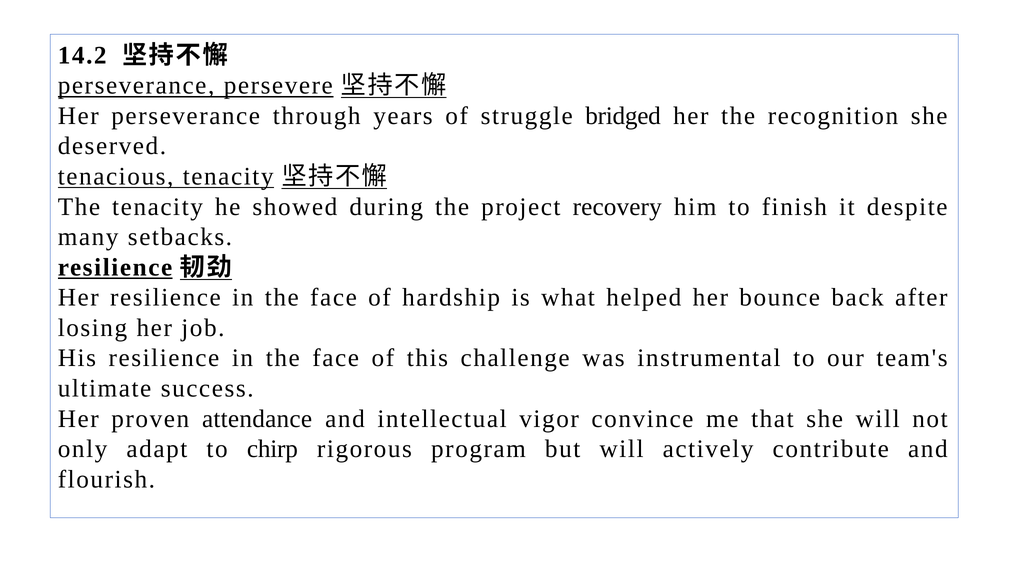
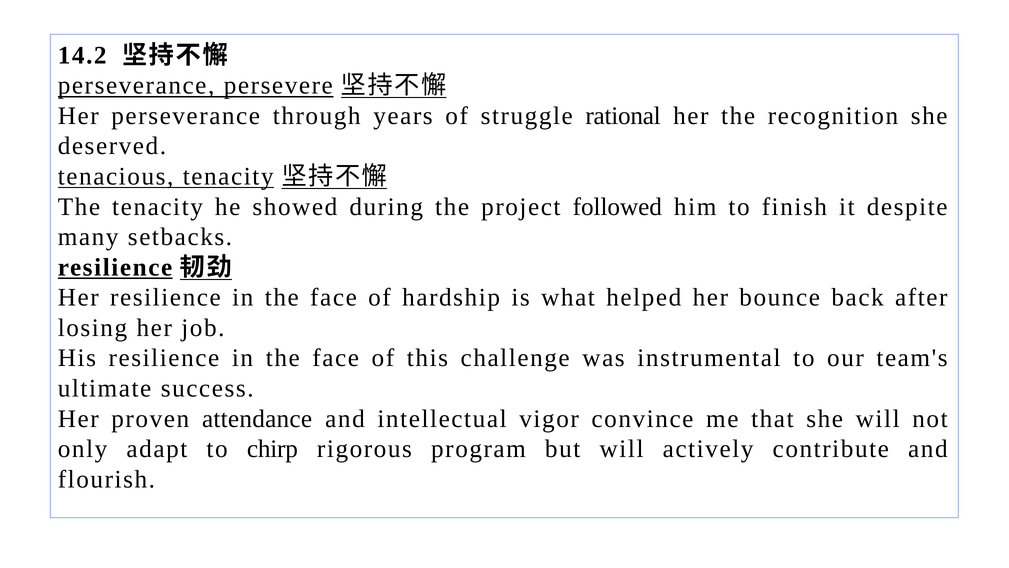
bridged: bridged -> rational (623, 116)
recovery: recovery -> followed (617, 207)
